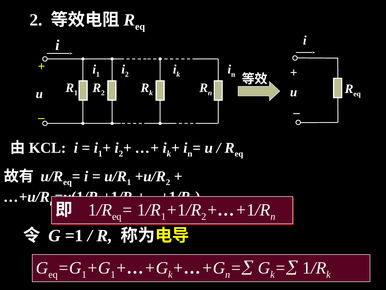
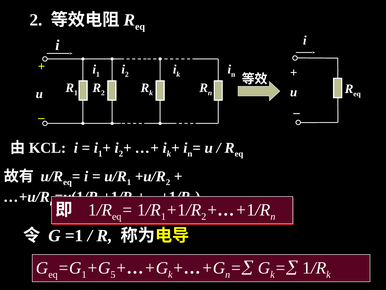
1: 1 -> 5 (113, 274)
